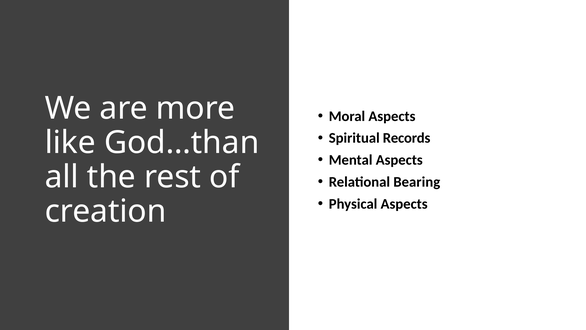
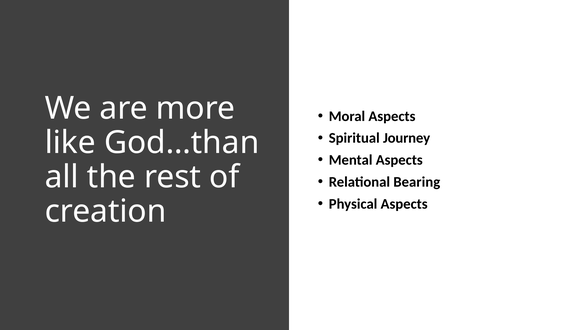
Records: Records -> Journey (407, 138)
